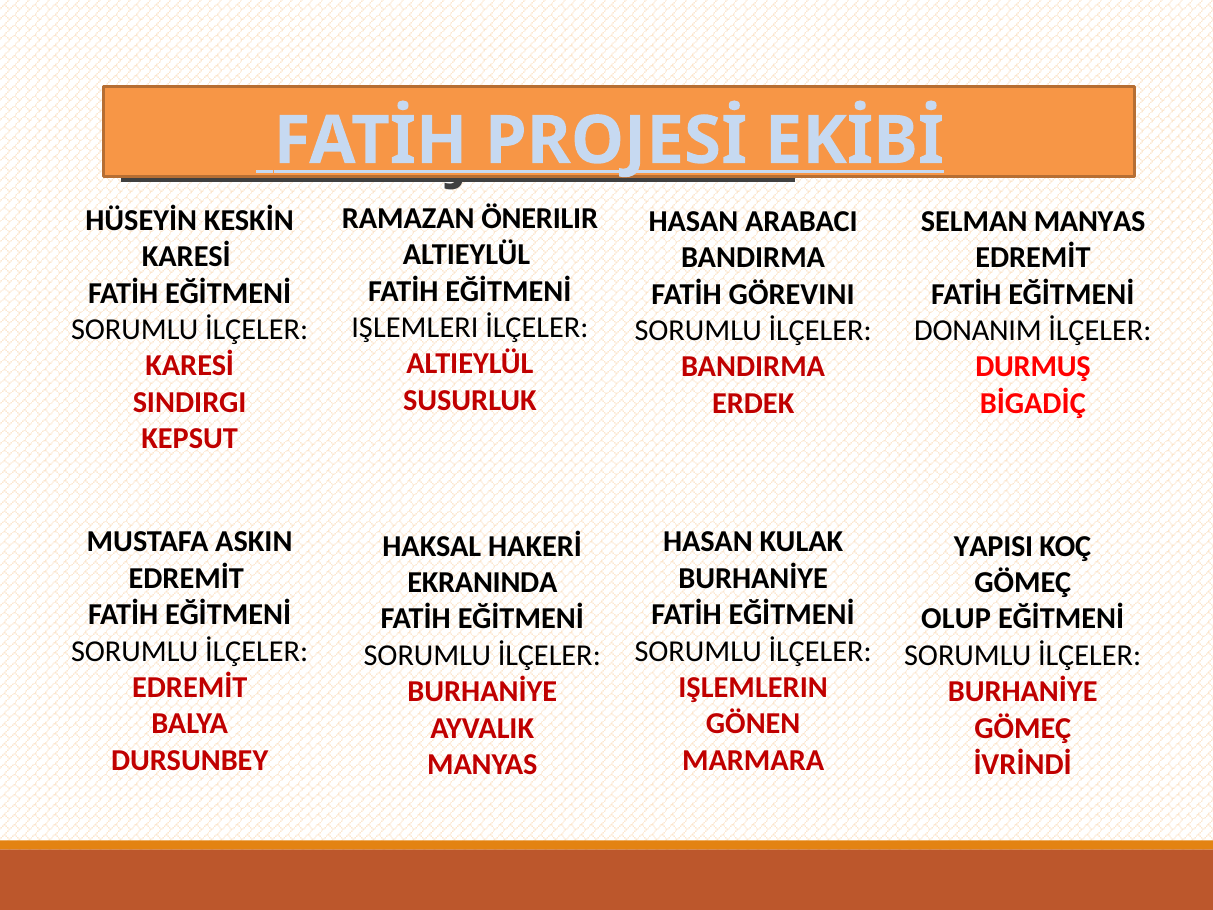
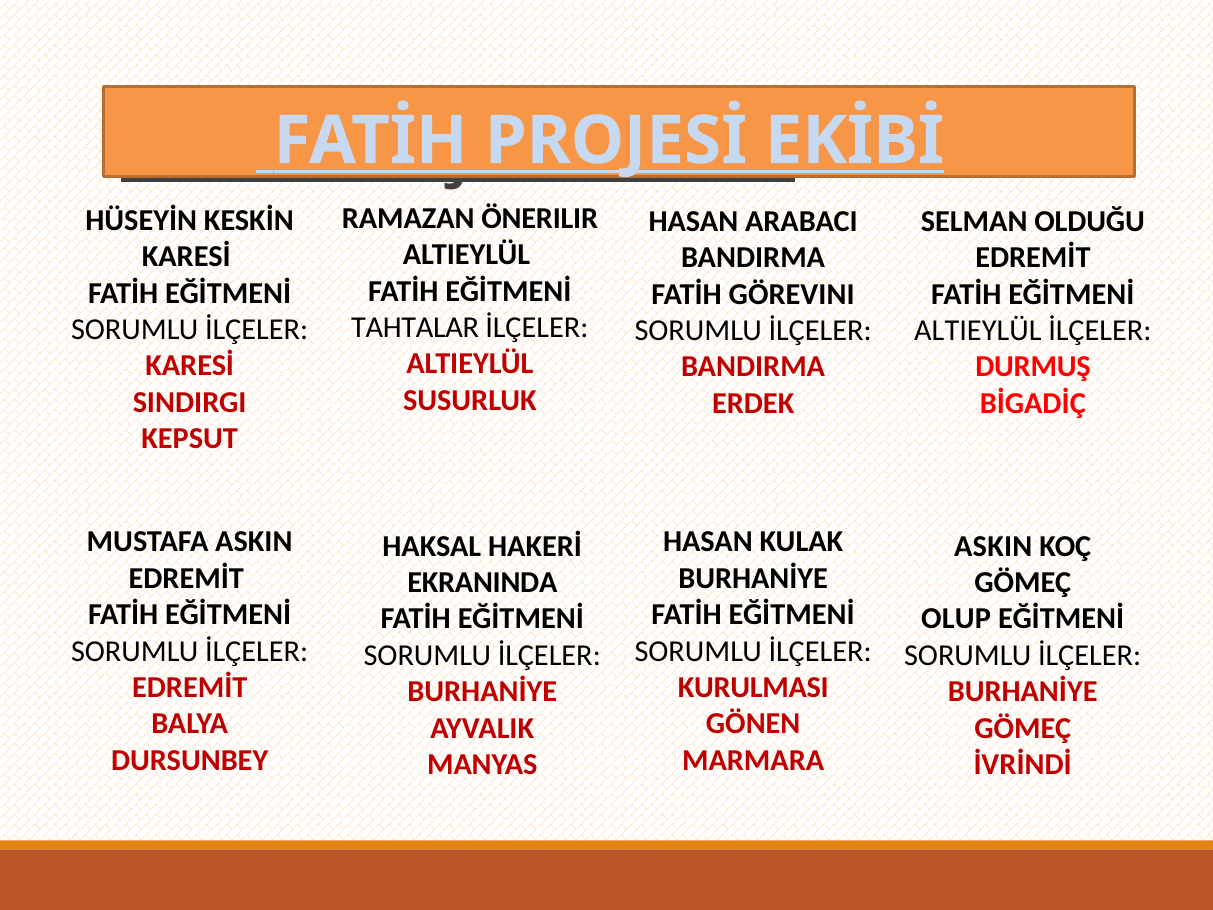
SELMAN MANYAS: MANYAS -> OLDUĞU (1090, 221)
IŞLEMLERI: IŞLEMLERI -> TAHTALAR (415, 327)
DONANIM: DONANIM -> ALTIEYLÜL (978, 330)
YAPISI: YAPISI -> ASKIN (993, 546)
IŞLEMLERIN: IŞLEMLERIN -> KURULMASI (753, 687)
